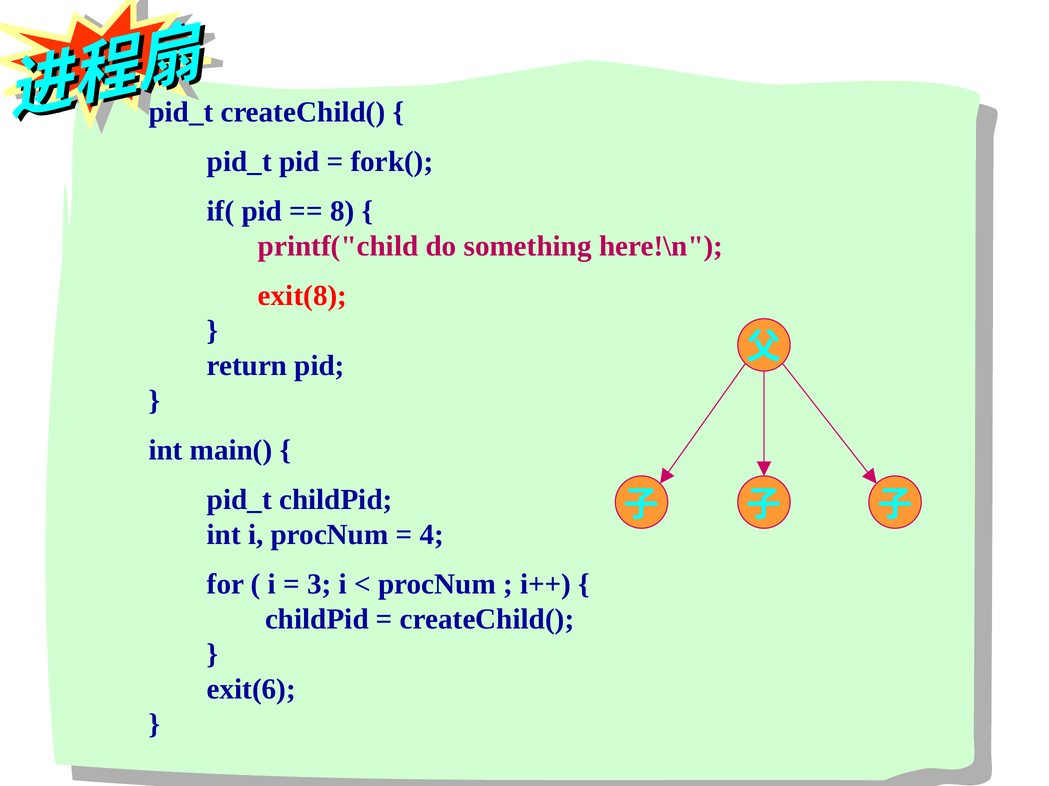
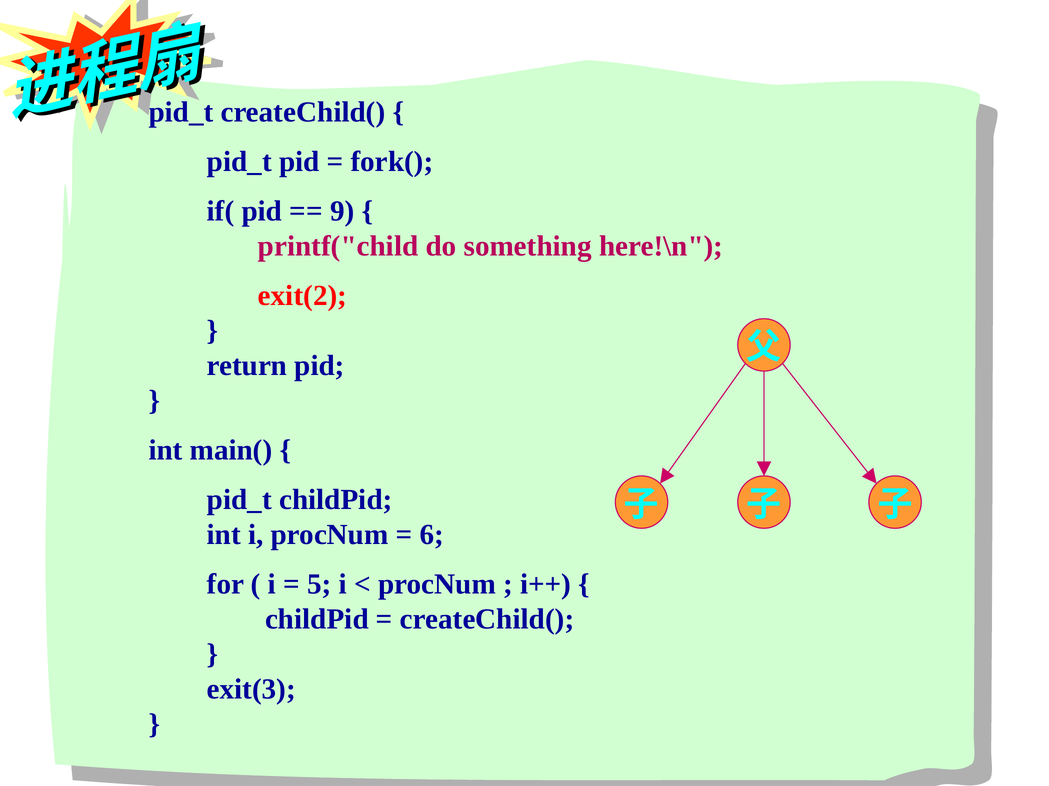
8: 8 -> 9 (342, 212)
exit(8: exit(8 -> exit(2 (303, 296)
4: 4 -> 6 (432, 535)
3: 3 -> 5 (319, 585)
exit(6: exit(6 -> exit(3 (251, 690)
